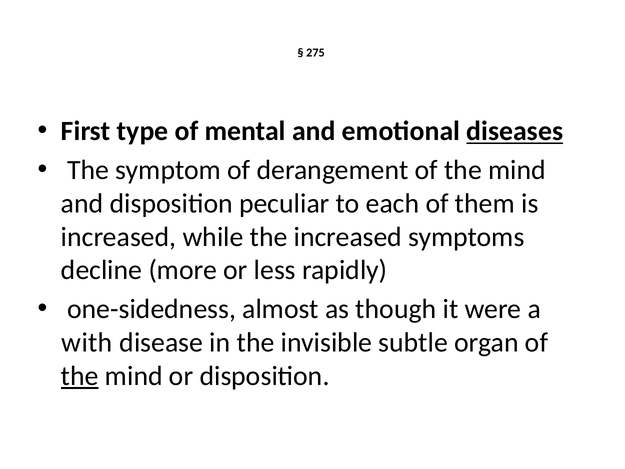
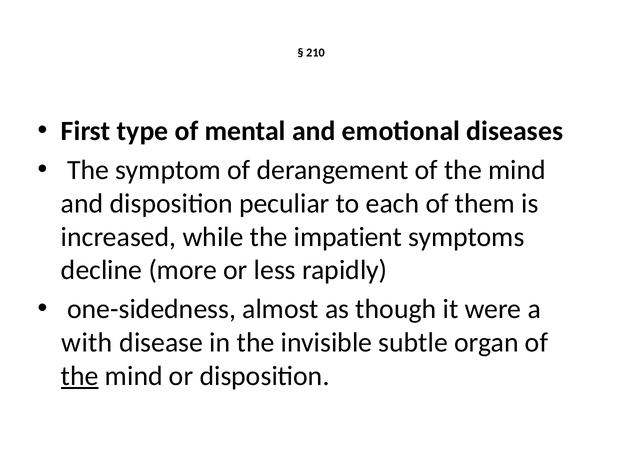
275: 275 -> 210 (315, 53)
diseases underline: present -> none (515, 131)
the increased: increased -> impatient (348, 237)
